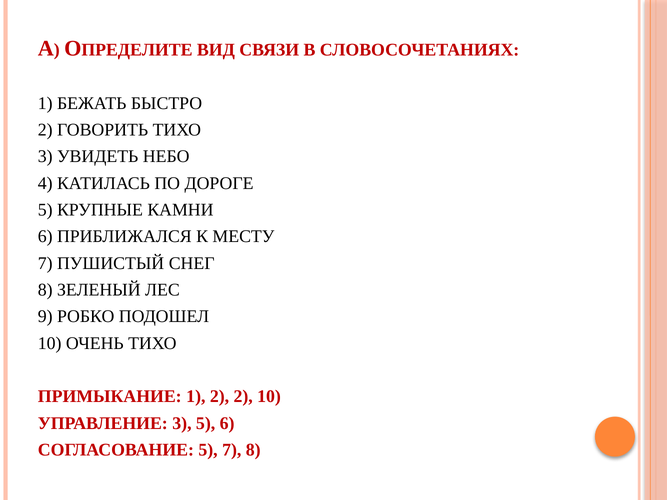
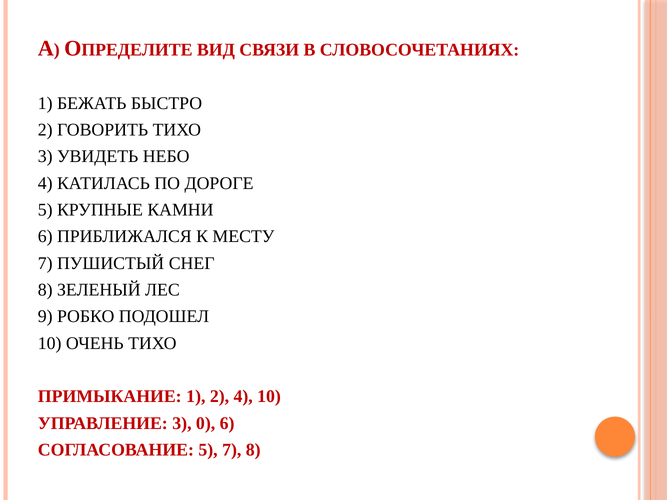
2 2: 2 -> 4 (243, 397)
3 5: 5 -> 0 (206, 423)
